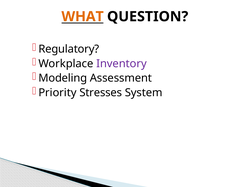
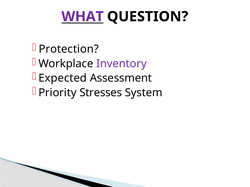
WHAT colour: orange -> purple (83, 17)
Regulatory: Regulatory -> Protection (69, 49)
Modeling: Modeling -> Expected (63, 78)
